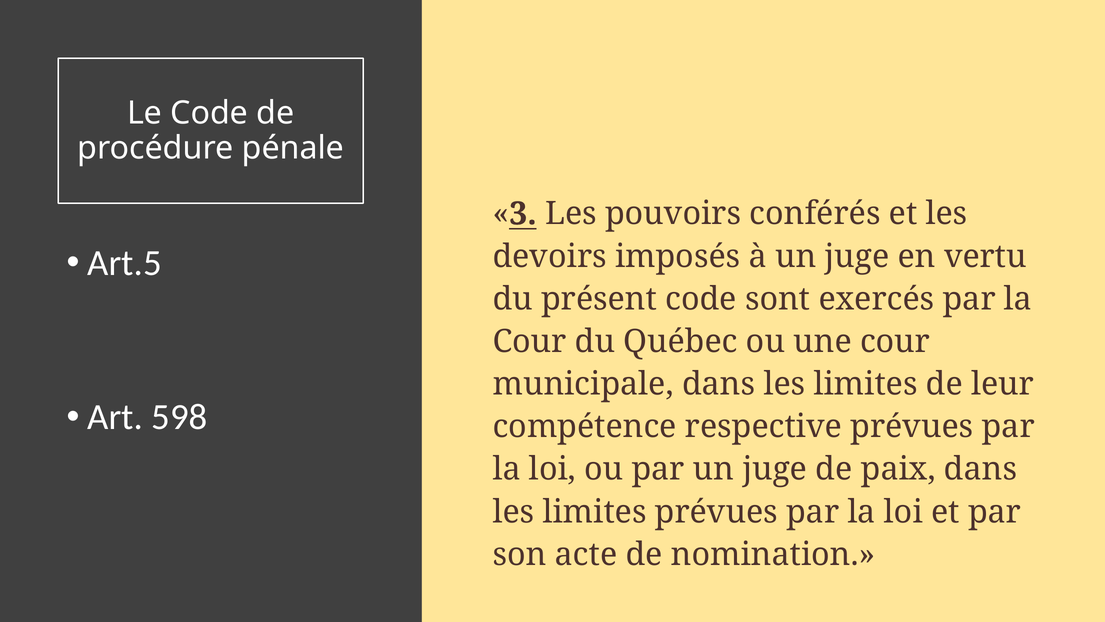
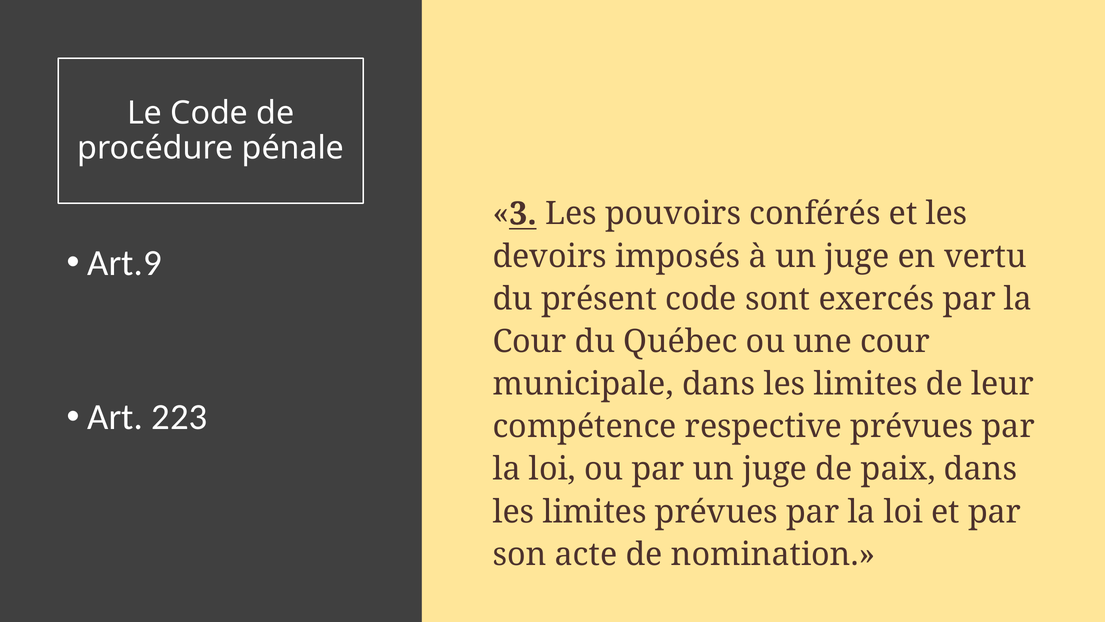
Art.5: Art.5 -> Art.9 (125, 263)
598: 598 -> 223 (179, 417)
